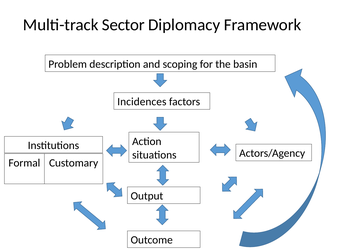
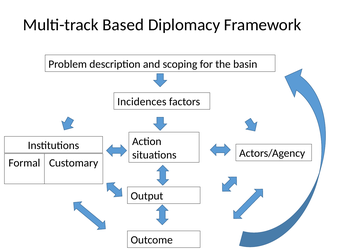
Sector: Sector -> Based (123, 25)
